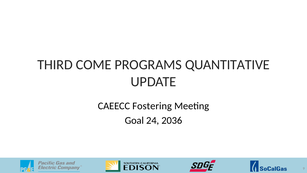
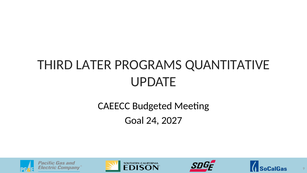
COME: COME -> LATER (94, 65)
Fostering: Fostering -> Budgeted (152, 106)
2036: 2036 -> 2027 (172, 120)
